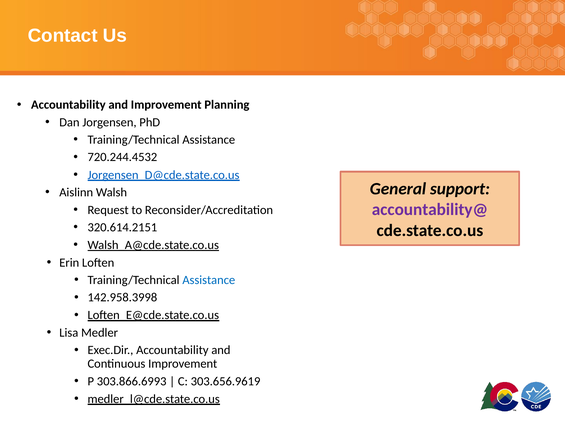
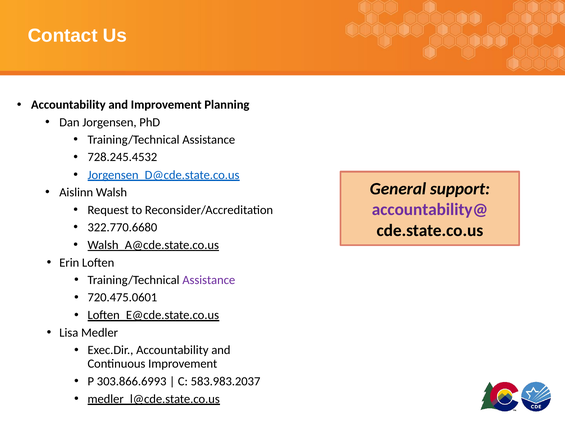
720.244.4532: 720.244.4532 -> 728.245.4532 (122, 157)
320.614.2151: 320.614.2151 -> 322.770.6680 (122, 227)
Assistance colour: blue -> purple (209, 280)
142.958.3998: 142.958.3998 -> 720.475.0601 (122, 297)
303.656.9619: 303.656.9619 -> 583.983.2037 (226, 381)
